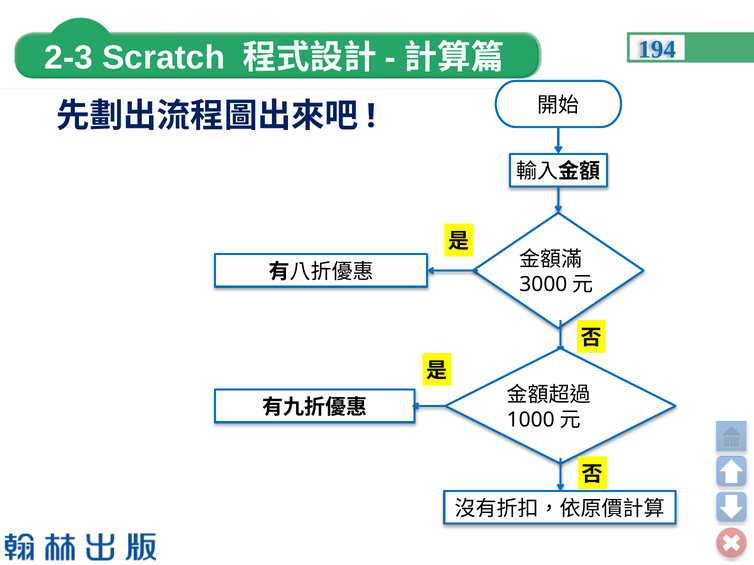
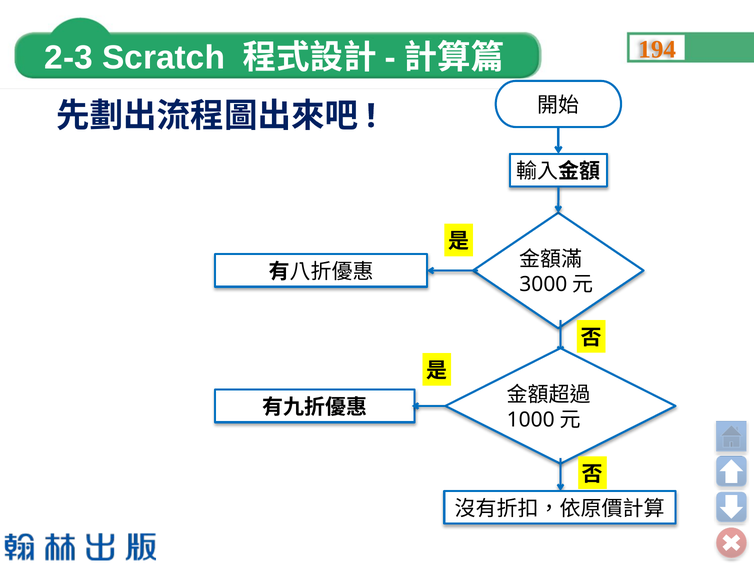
194 colour: blue -> orange (657, 49)
